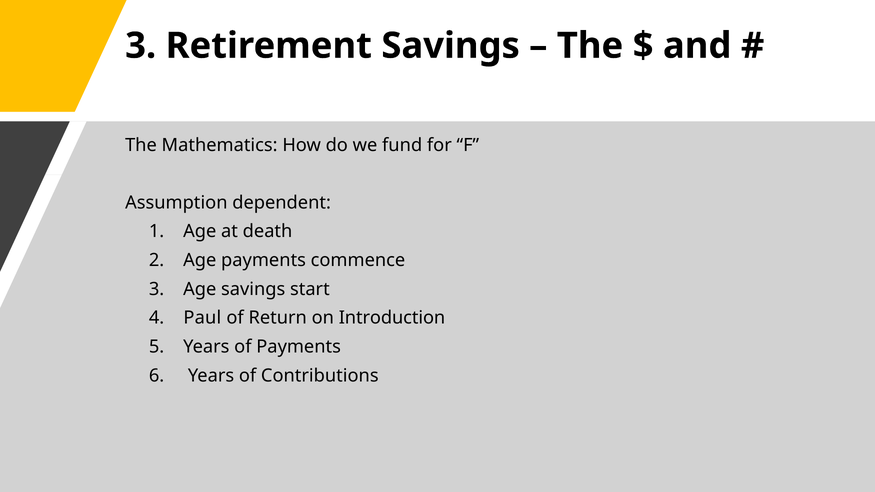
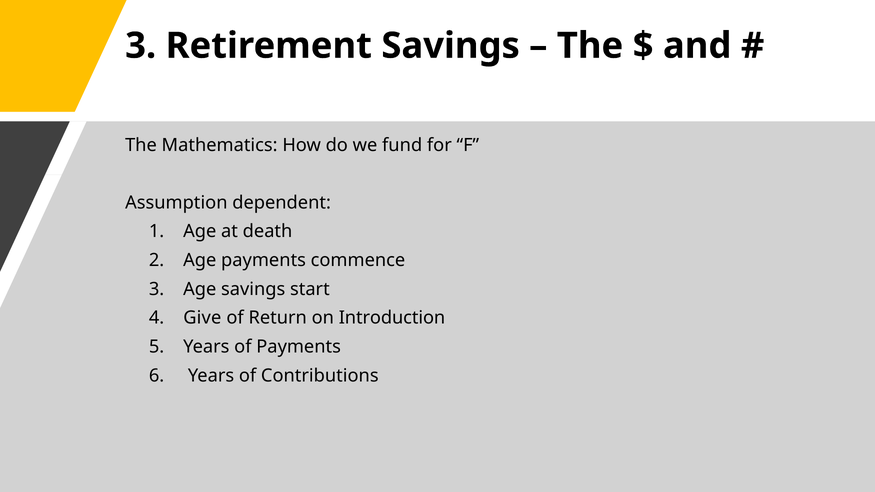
Paul: Paul -> Give (202, 318)
